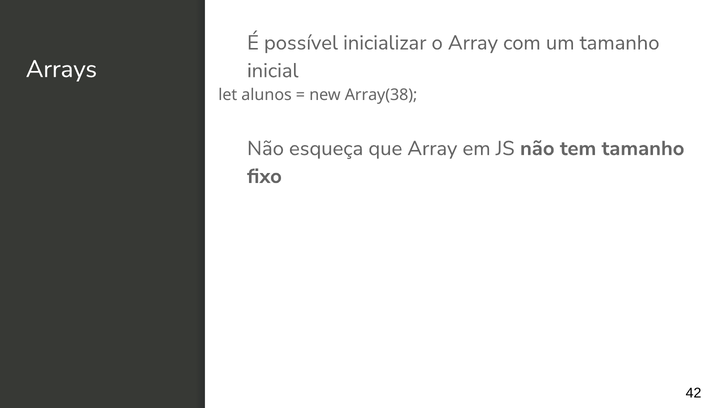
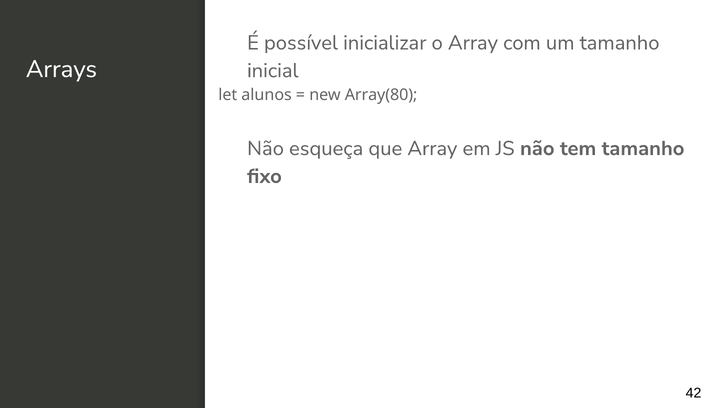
Array(38: Array(38 -> Array(80 (381, 95)
